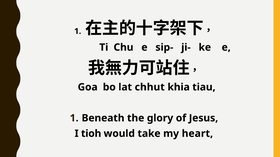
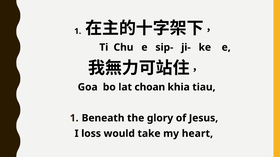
chhut: chhut -> choan (150, 87)
tioh: tioh -> loss (91, 134)
